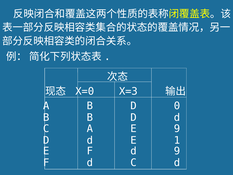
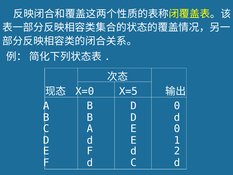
X=3: X=3 -> X=5 (128, 91)
E 9: 9 -> 0 (177, 129)
d 9: 9 -> 2 (177, 151)
